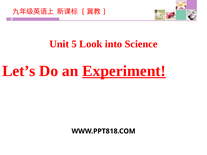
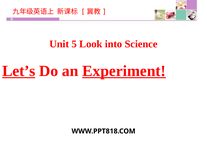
Let’s underline: none -> present (19, 71)
